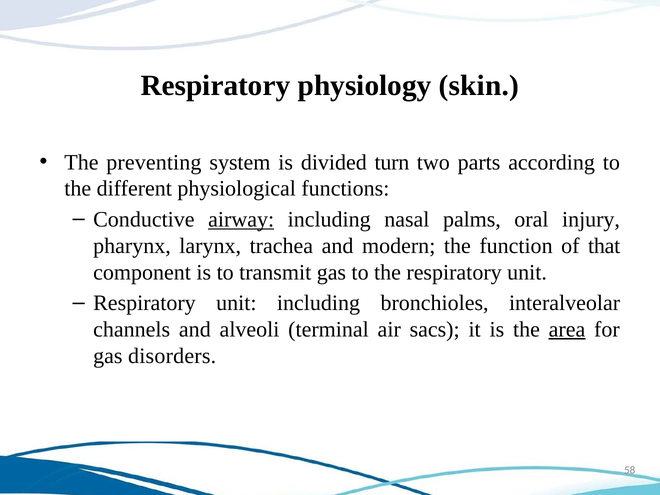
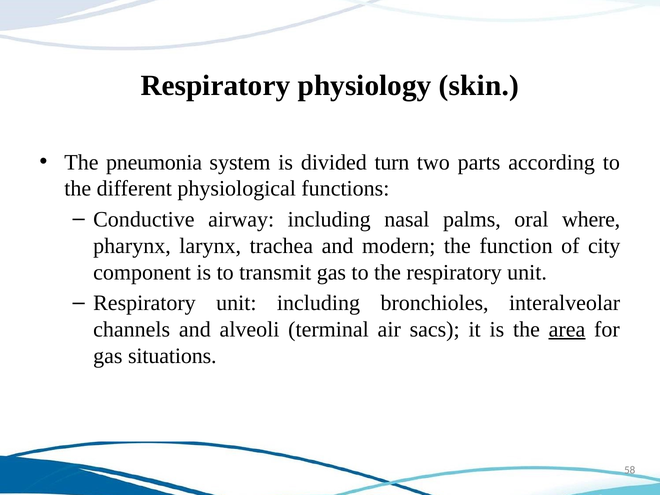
preventing: preventing -> pneumonia (154, 162)
airway underline: present -> none (241, 219)
injury: injury -> where (591, 219)
that: that -> city (604, 246)
disorders: disorders -> situations (172, 356)
